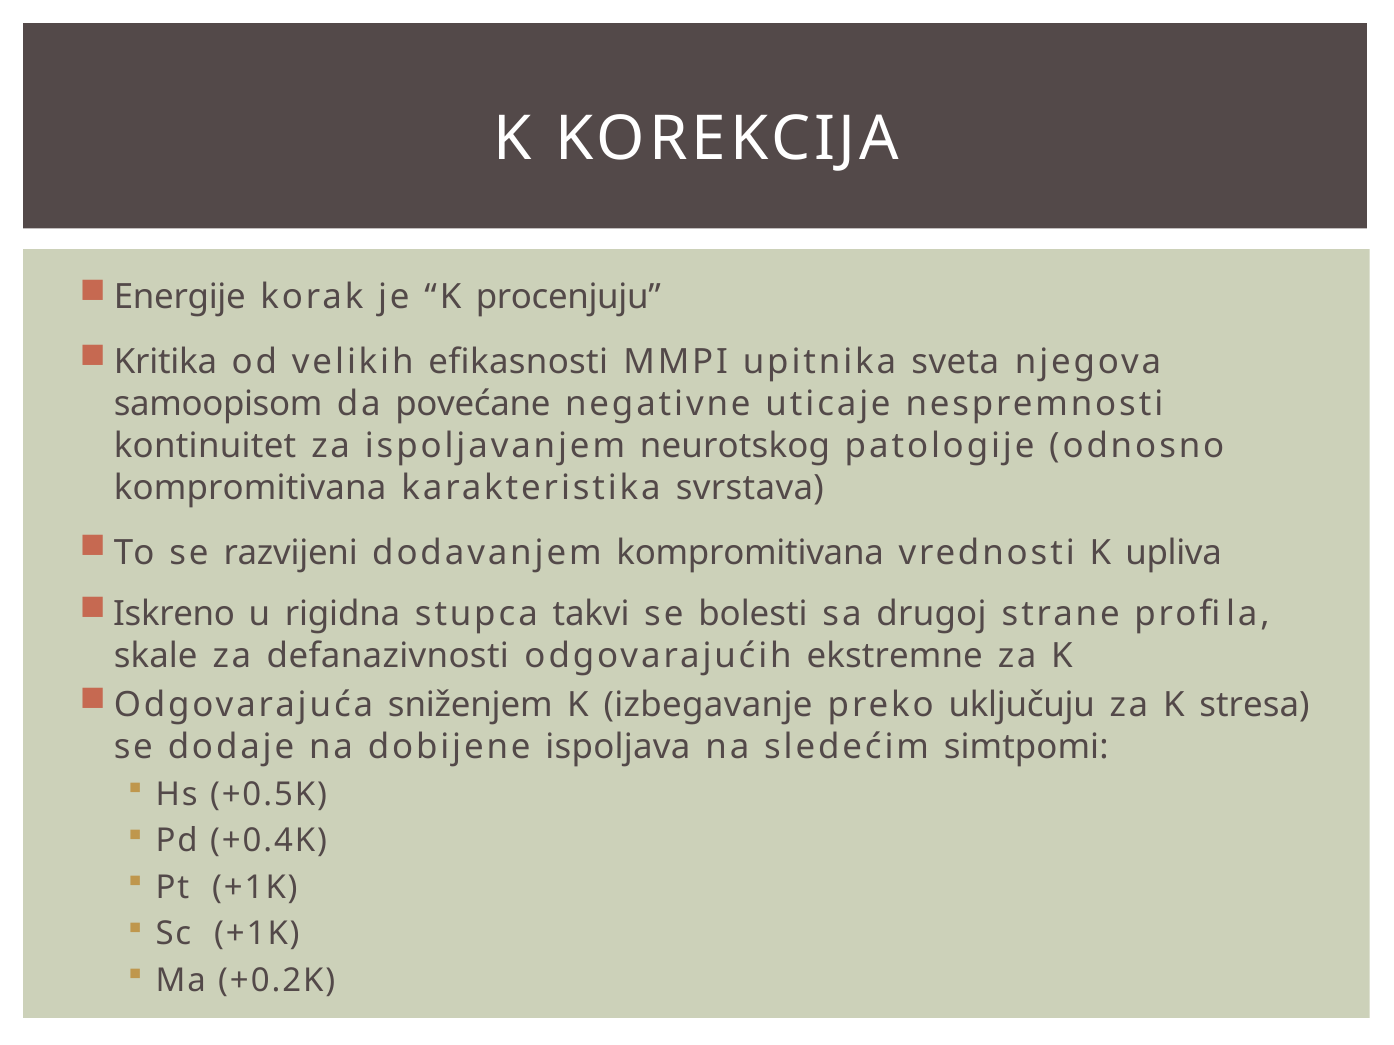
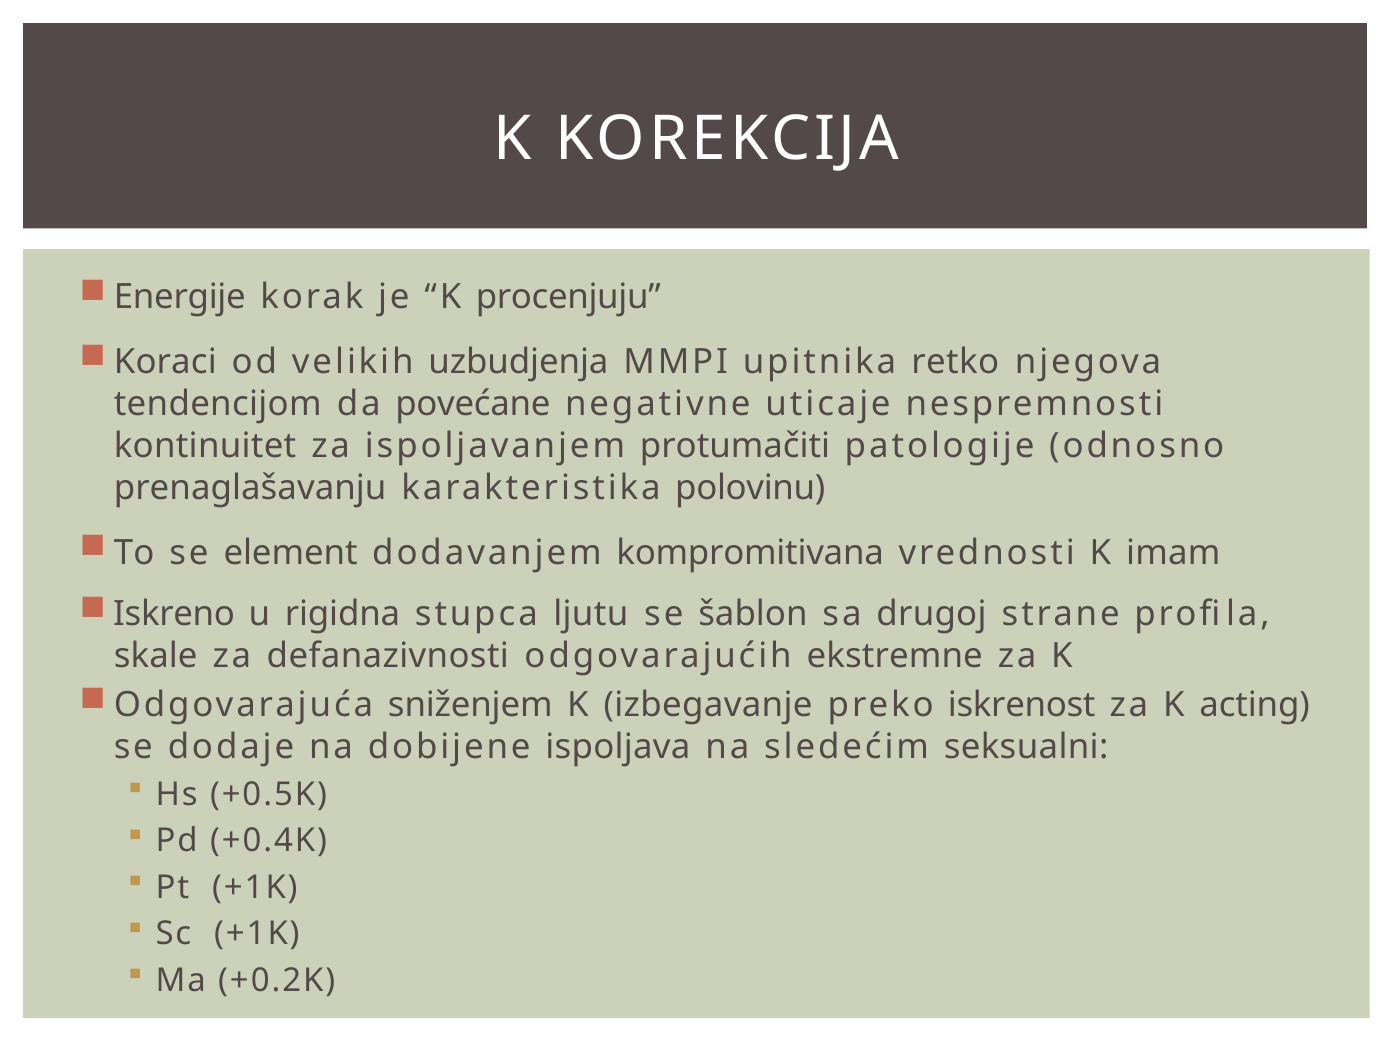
Kritika: Kritika -> Koraci (165, 363)
efikasnosti: efikasnosti -> uzbudjenja (518, 363)
sveta: sveta -> retko (955, 363)
samoopisom: samoopisom -> tendencijom (218, 404)
neurotskog: neurotskog -> protumačiti (735, 446)
kompromitivana: kompromitivana -> prenaglašavanju (250, 488)
svrstava: svrstava -> polovinu (750, 488)
razvijeni: razvijeni -> element (291, 553)
upliva: upliva -> imam (1173, 553)
takvi: takvi -> ljutu (591, 614)
bolesti: bolesti -> šablon (753, 614)
uključuju: uključuju -> iskrenost (1022, 706)
stresa: stresa -> acting (1255, 706)
simtpomi: simtpomi -> seksualni (1026, 748)
